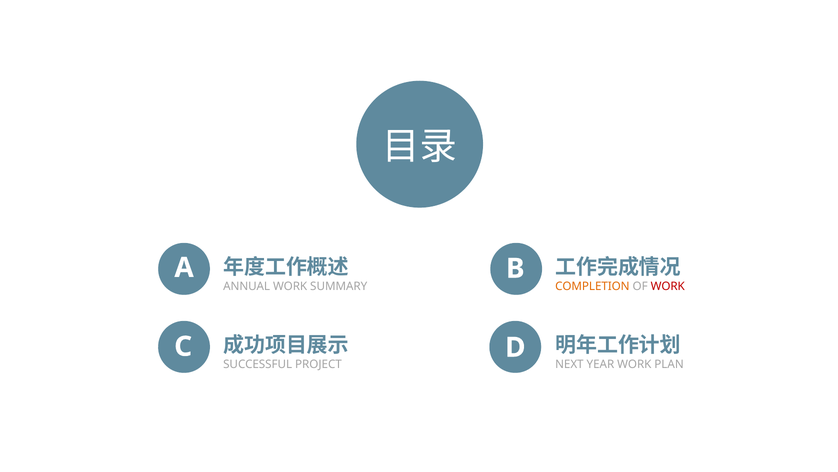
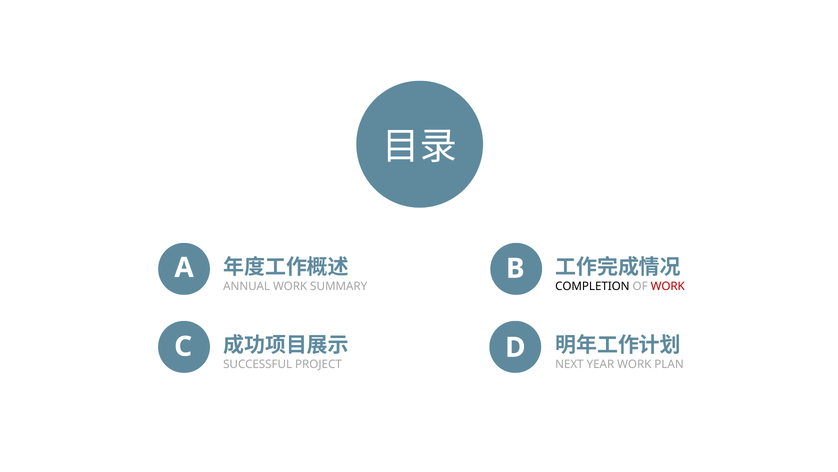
COMPLETION colour: orange -> black (592, 286)
